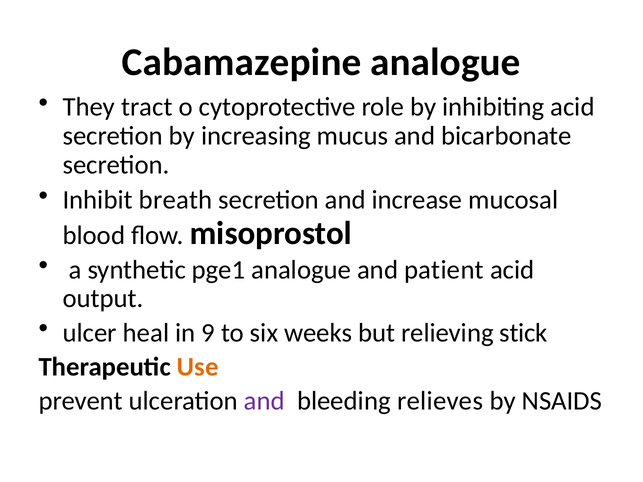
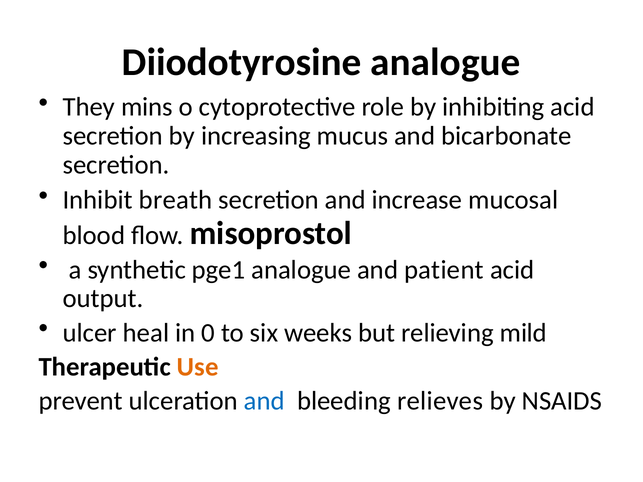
Cabamazepine: Cabamazepine -> Diiodotyrosine (242, 62)
tract: tract -> mins (147, 107)
9: 9 -> 0 (208, 333)
stick: stick -> mild (523, 333)
and colour: purple -> blue (264, 401)
